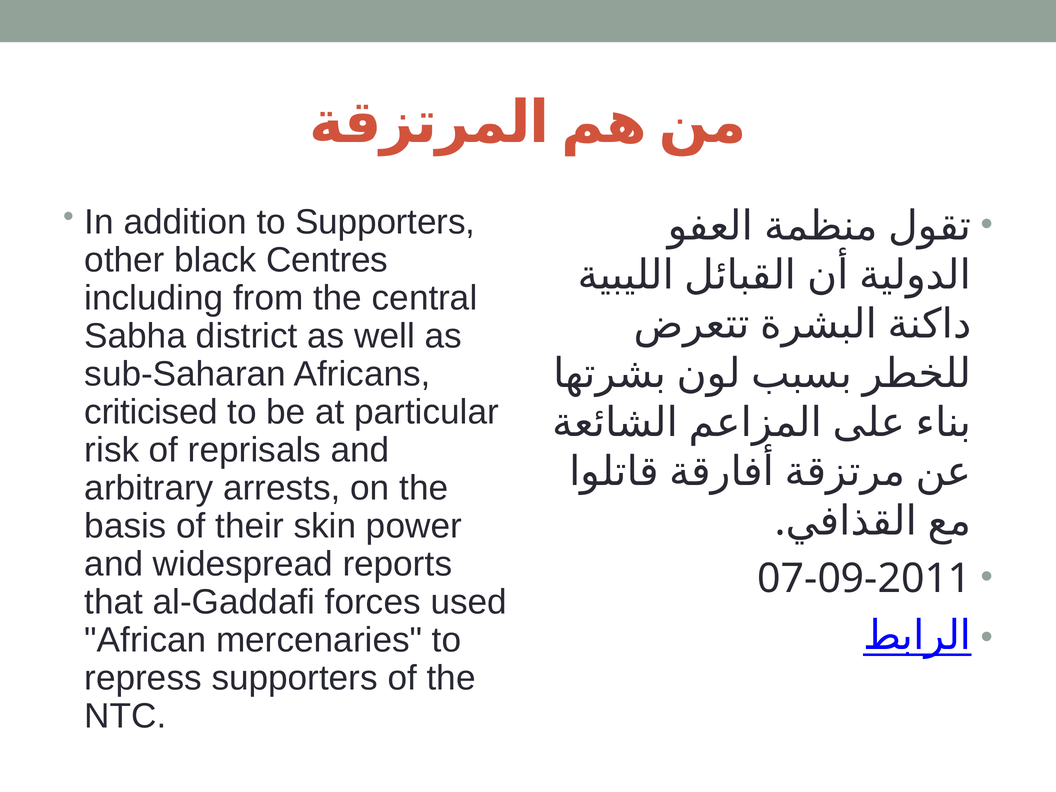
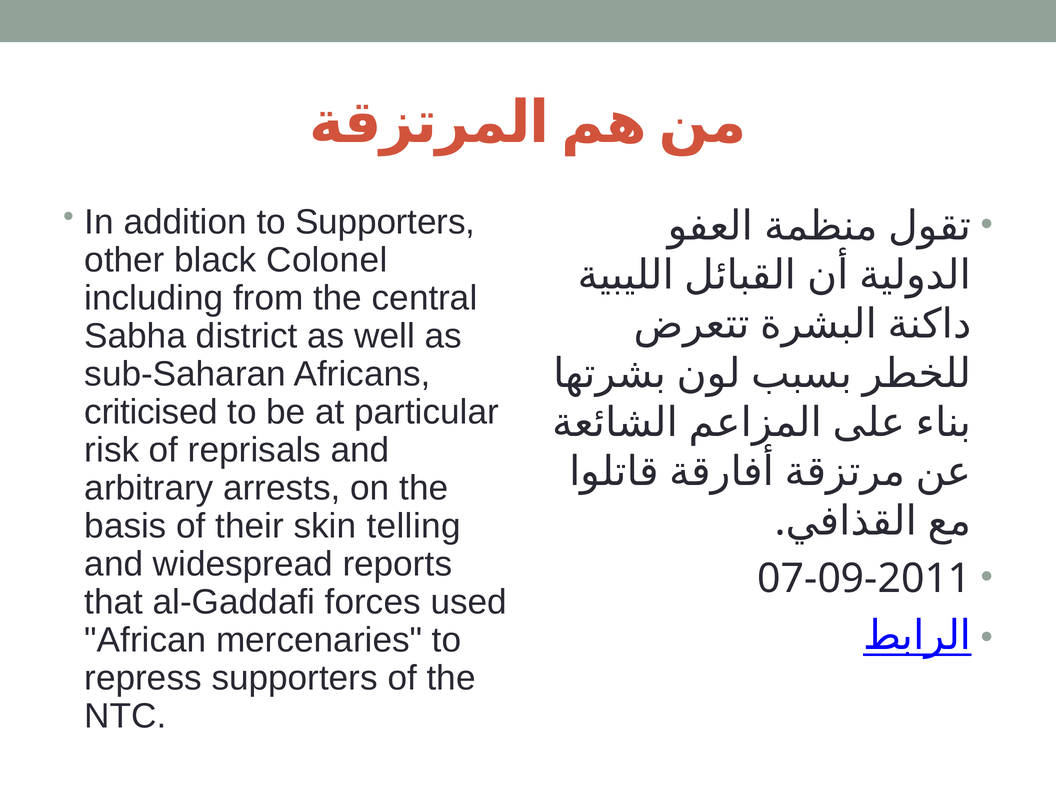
Centres: Centres -> Colonel (327, 260)
power: power -> telling (414, 526)
